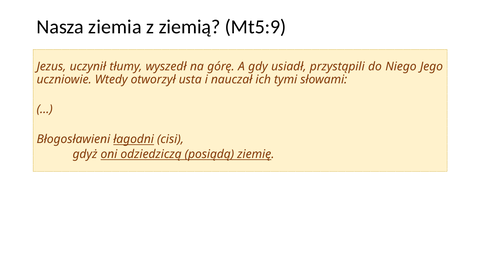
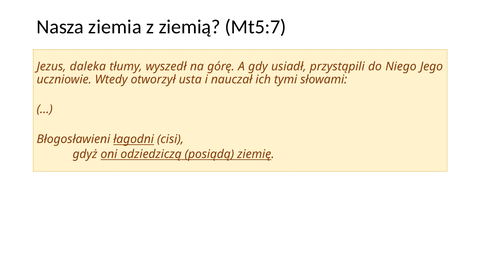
Mt5:9: Mt5:9 -> Mt5:7 (256, 27)
uczynił: uczynił -> daleka (88, 66)
